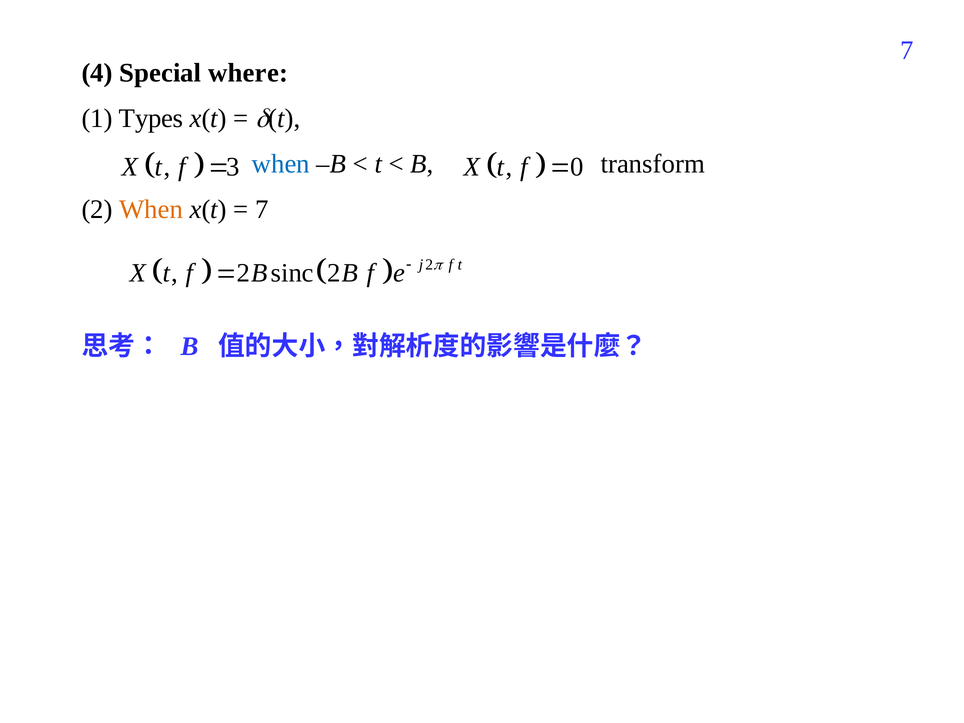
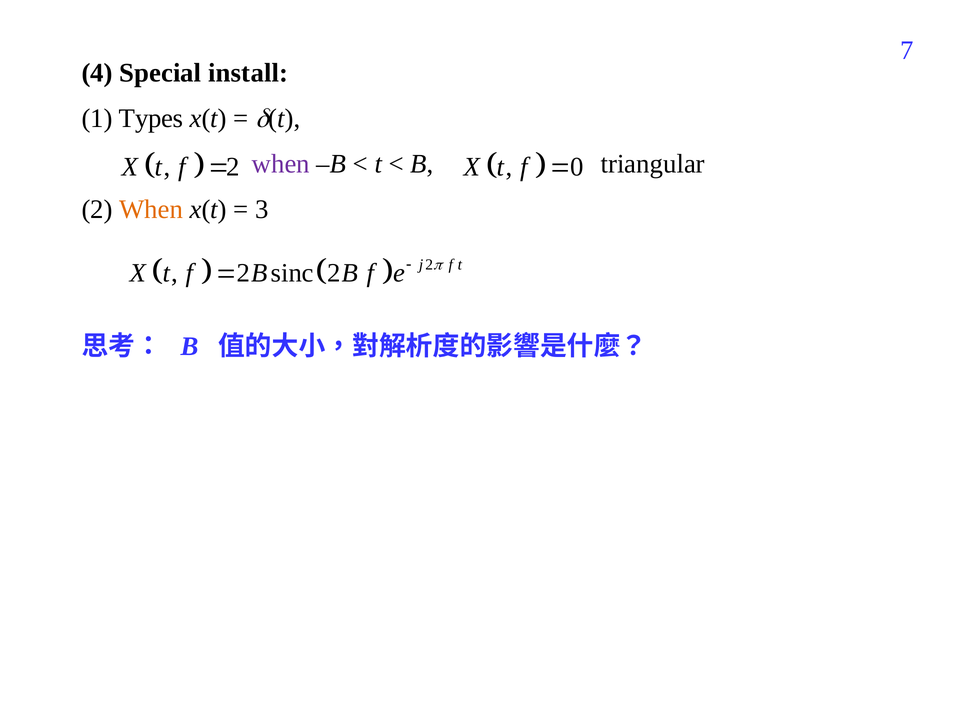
where: where -> install (248, 73)
when colour: blue -> purple (281, 164)
transform: transform -> triangular (653, 164)
3: 3 -> 2 (233, 167)
7: 7 -> 3 (262, 210)
